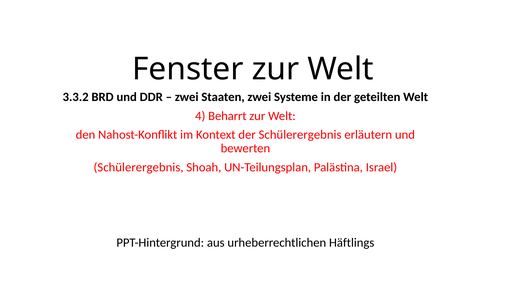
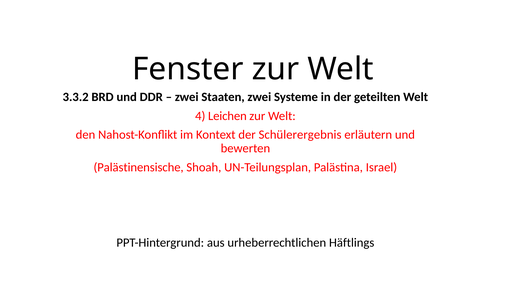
Beharrt: Beharrt -> Leichen (227, 116)
Schülerergebnis: Schülerergebnis -> Palästinensische (139, 168)
